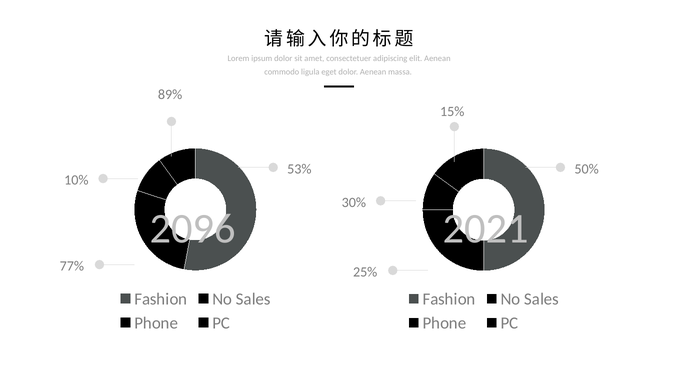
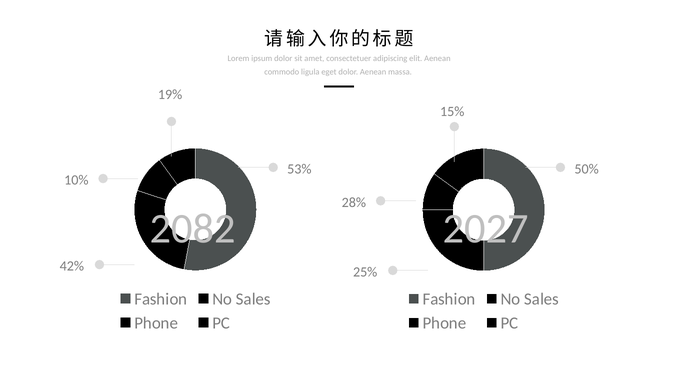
89%: 89% -> 19% (170, 94)
30%: 30% -> 28% (354, 202)
2096: 2096 -> 2082 (193, 228)
2021: 2021 -> 2027 (486, 228)
77%: 77% -> 42% (72, 266)
